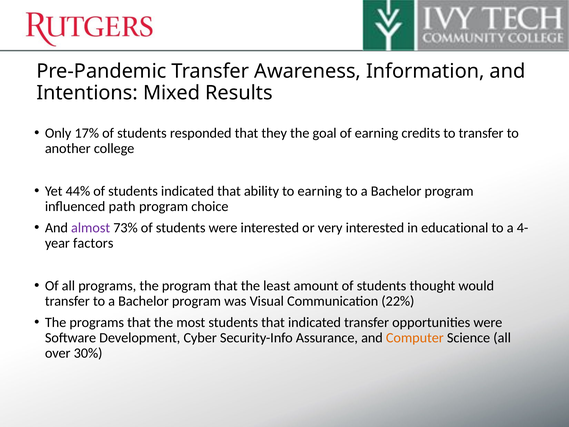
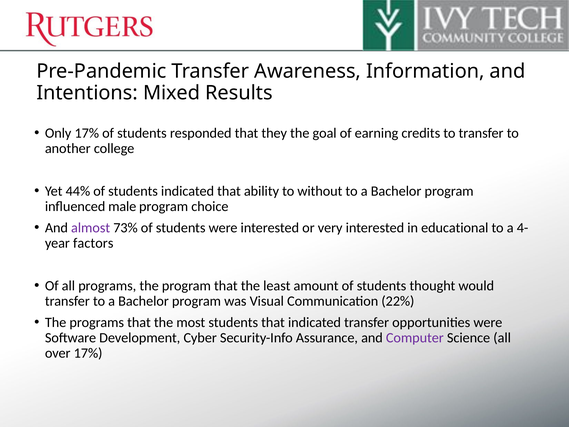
to earning: earning -> without (320, 191)
path: path -> male (122, 206)
Computer colour: orange -> purple (415, 338)
over 30%: 30% -> 17% (88, 353)
